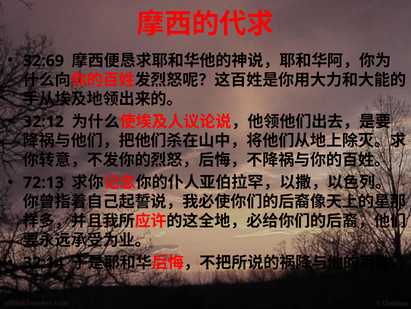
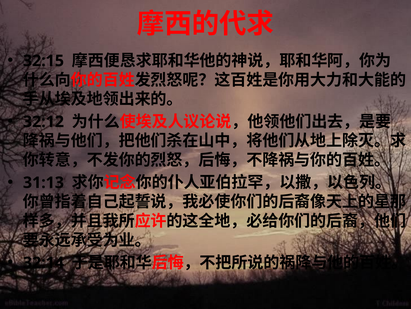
32:69: 32:69 -> 32:15 (43, 61)
72:13: 72:13 -> 31:13 (43, 182)
